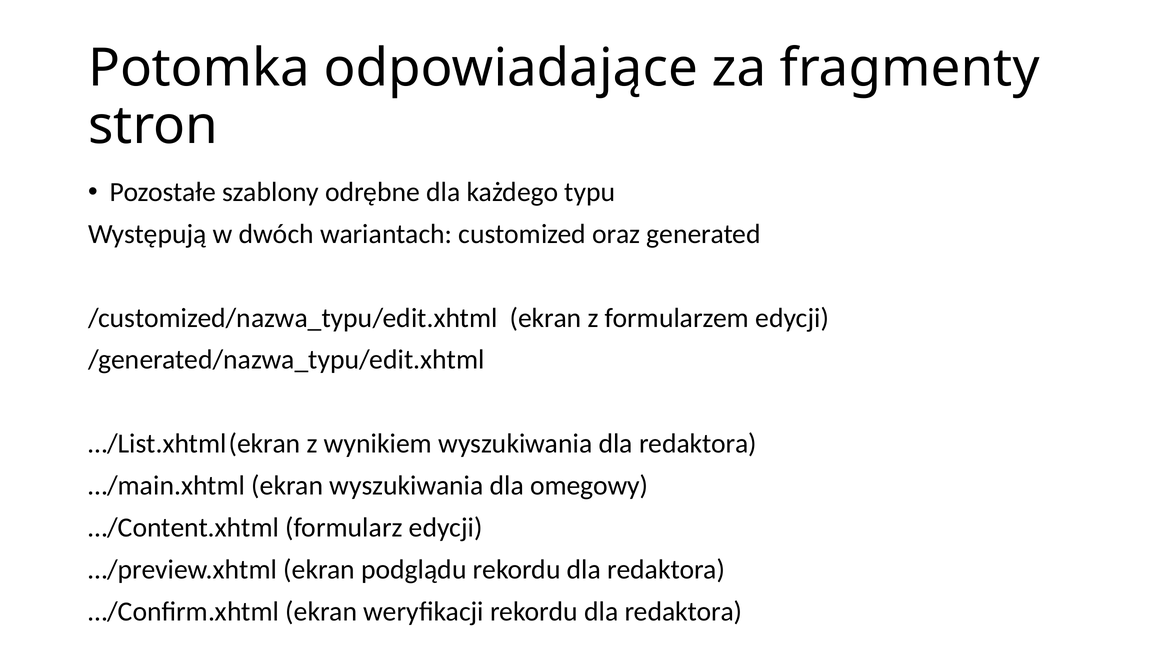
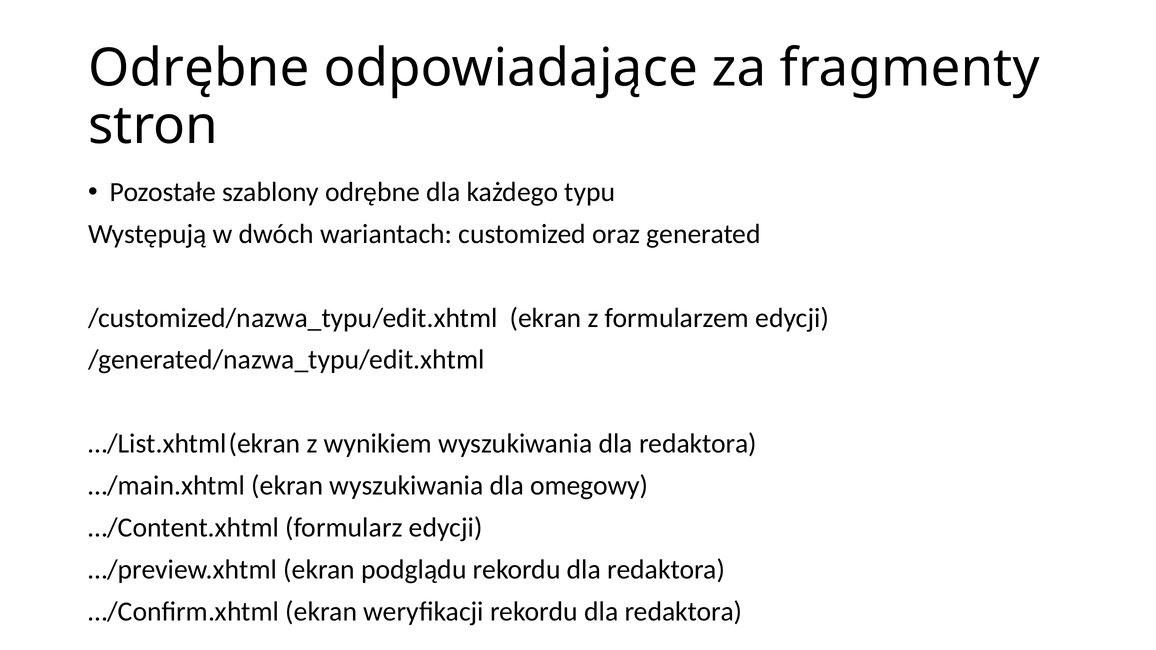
Potomka: Potomka -> Odrębne (199, 69)
